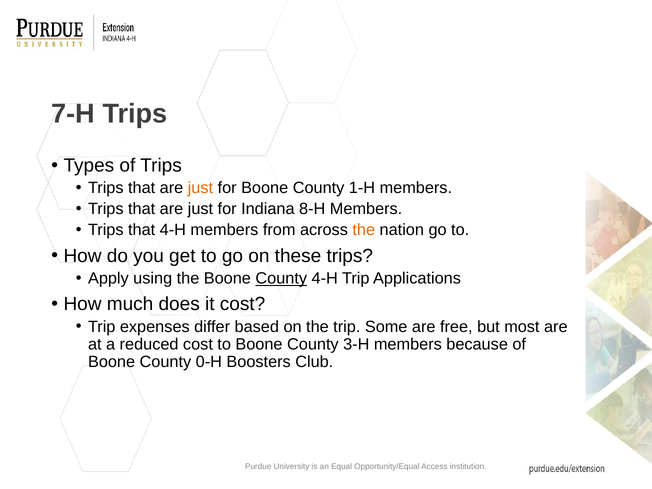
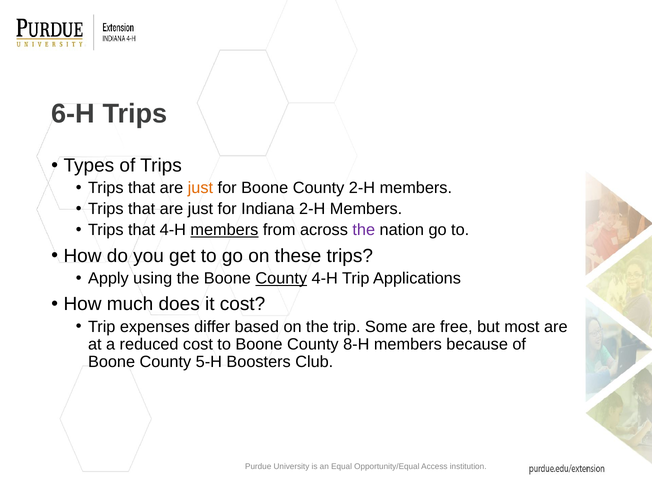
7-H: 7-H -> 6-H (73, 114)
County 1-H: 1-H -> 2-H (362, 188)
Indiana 8-H: 8-H -> 2-H (312, 209)
members underline: none -> present (224, 230)
the colour: orange -> purple (364, 230)
3-H: 3-H -> 8-H (356, 344)
0-H: 0-H -> 5-H (209, 362)
